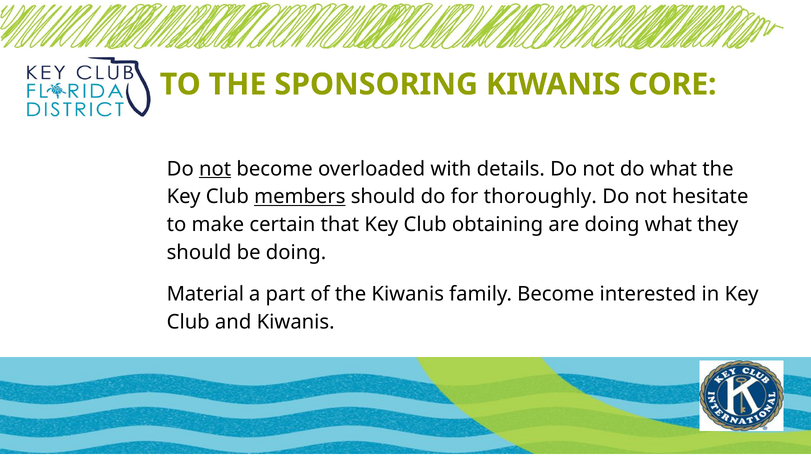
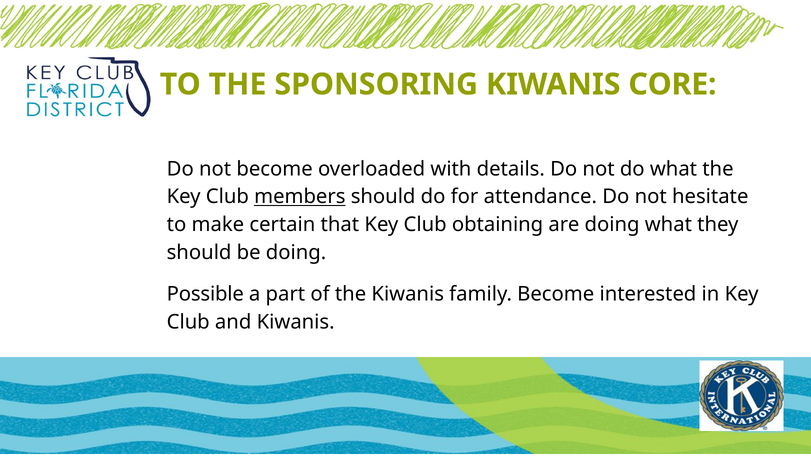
not underline: present -> none (215, 169)
thoroughly: thoroughly -> attendance (540, 197)
Material: Material -> Possible (205, 294)
